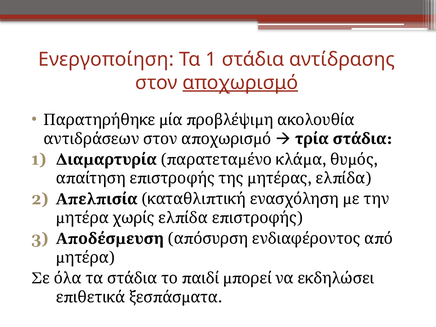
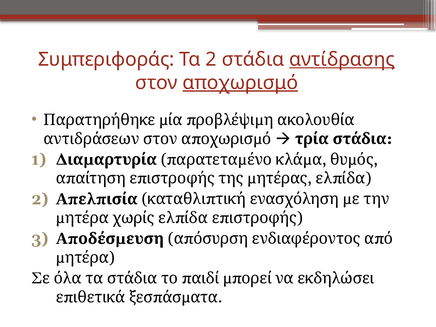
Ενεργοποίηση: Ενεργοποίηση -> Συμπεριφοράς (106, 59)
Τα 1: 1 -> 2 (211, 59)
αντίδρασης underline: none -> present (342, 59)
